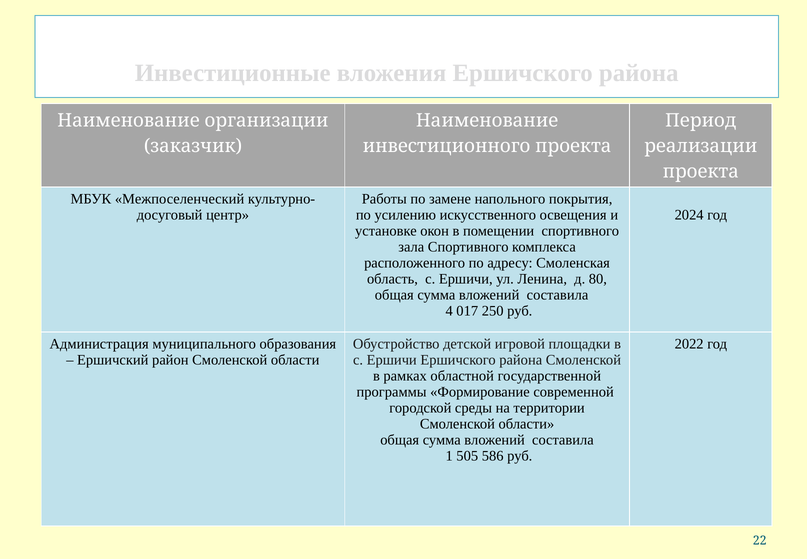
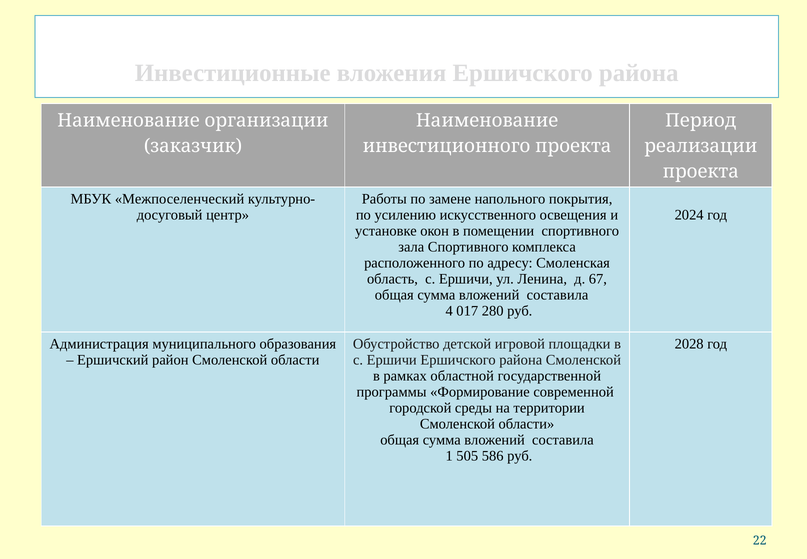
80: 80 -> 67 (598, 279)
250: 250 -> 280 (493, 311)
2022: 2022 -> 2028 (689, 344)
